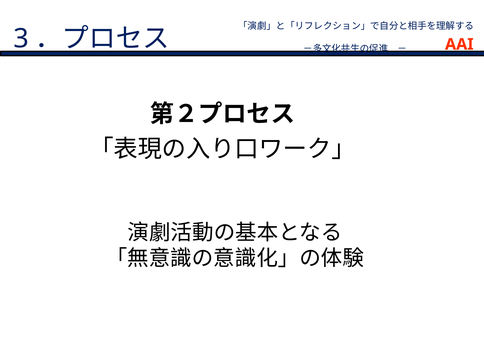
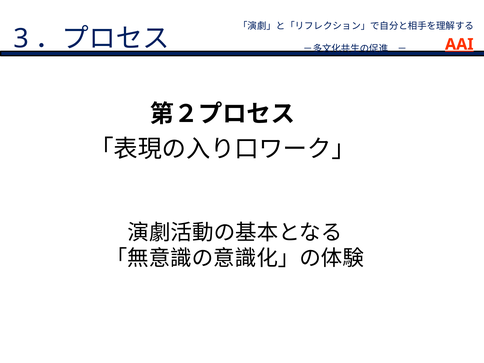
AAI underline: none -> present (459, 44)
